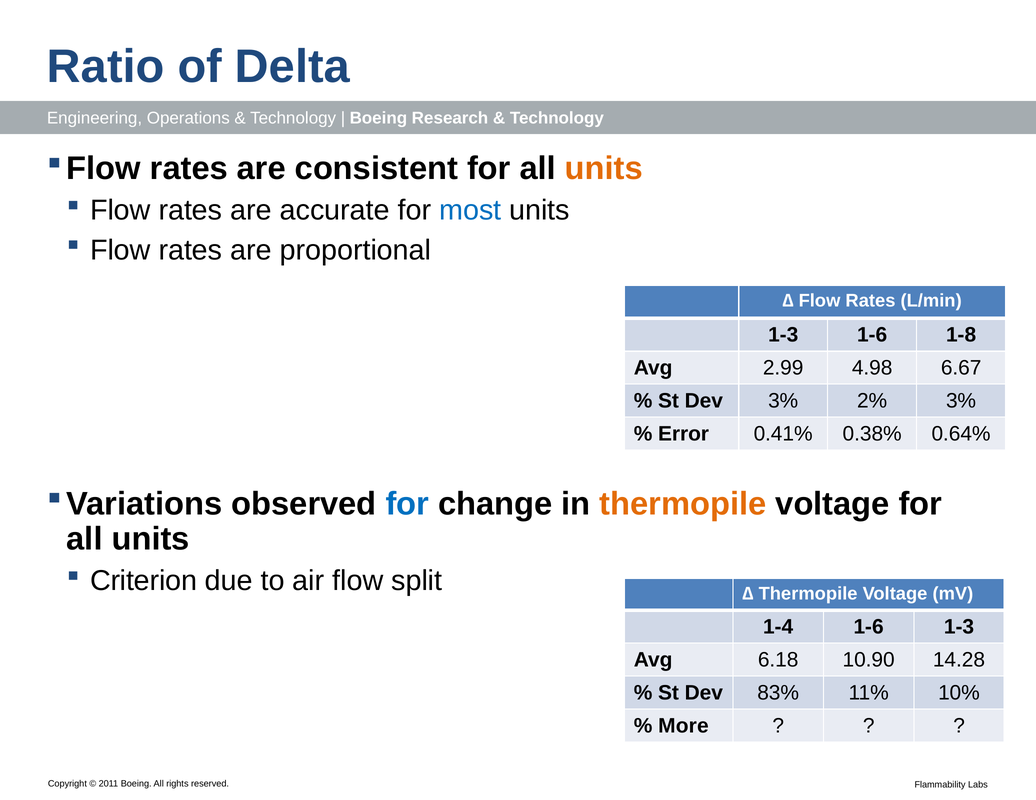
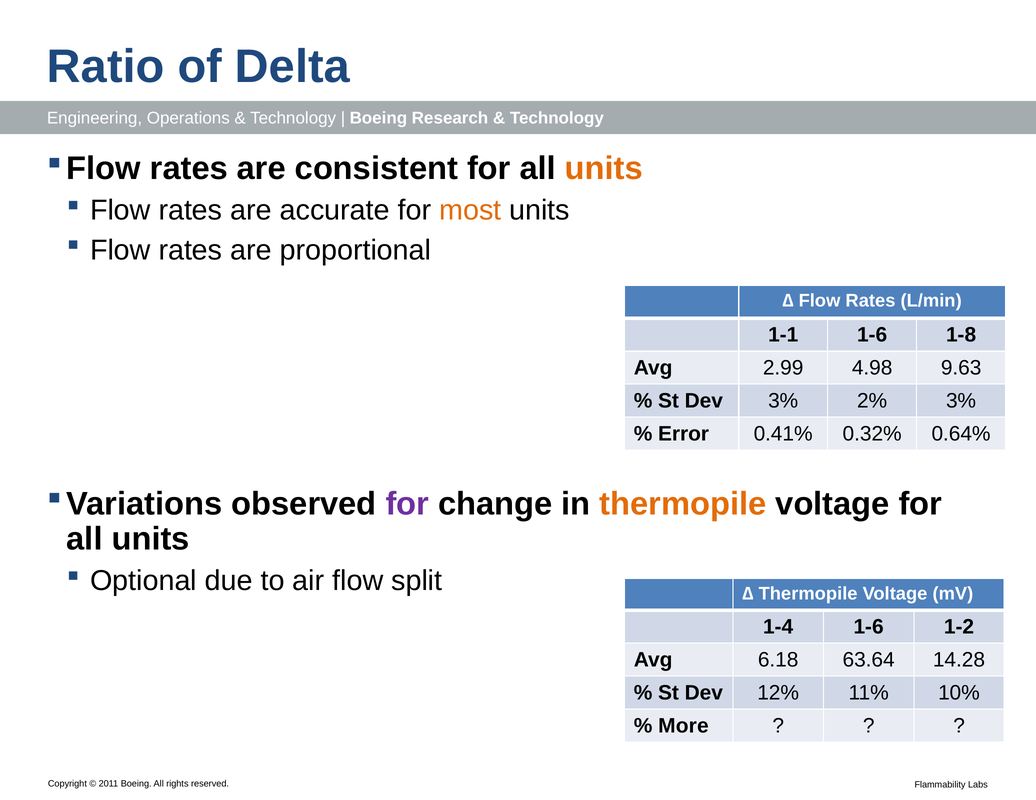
most colour: blue -> orange (470, 210)
1-3: 1-3 -> 1-1 (783, 335)
6.67: 6.67 -> 9.63 (961, 368)
0.38%: 0.38% -> 0.32% (872, 434)
for colour: blue -> purple (407, 504)
Criterion: Criterion -> Optional (143, 581)
1-6 1-3: 1-3 -> 1-2 (959, 627)
10.90: 10.90 -> 63.64 (869, 660)
83%: 83% -> 12% (778, 693)
